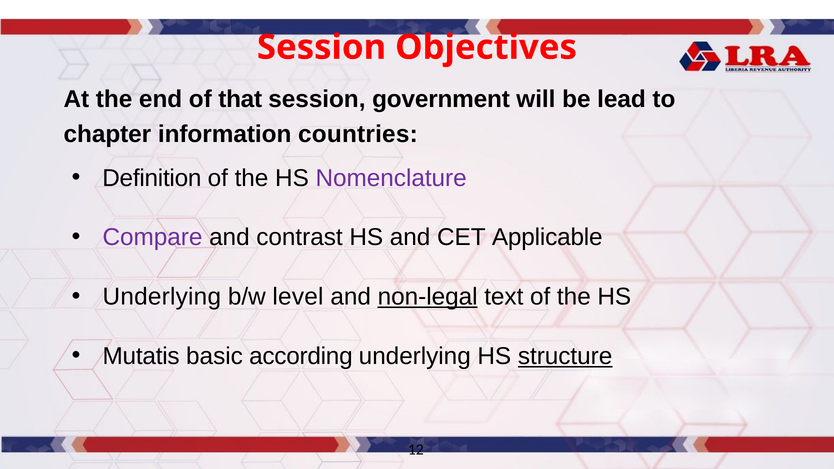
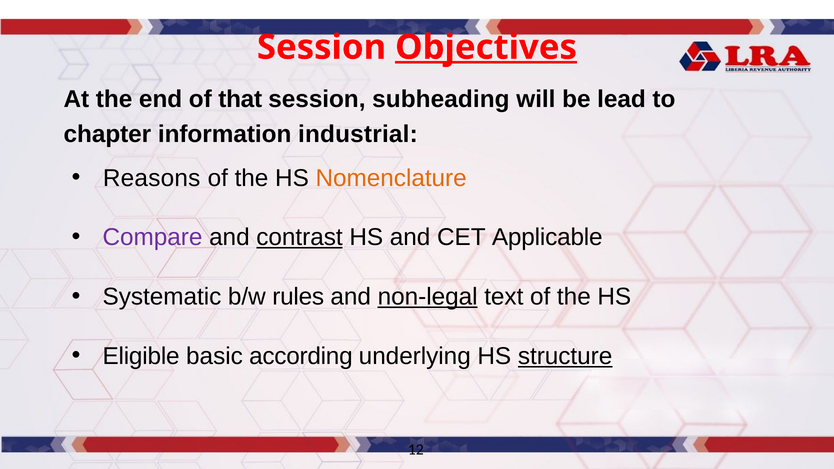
Objectives underline: none -> present (486, 47)
government: government -> subheading (441, 99)
countries: countries -> industrial (358, 134)
Definition: Definition -> Reasons (152, 178)
Nomenclature colour: purple -> orange (391, 178)
contrast underline: none -> present (300, 237)
Underlying: Underlying -> Systematic (162, 297)
level: level -> rules (298, 297)
Mutatis: Mutatis -> Eligible (141, 356)
